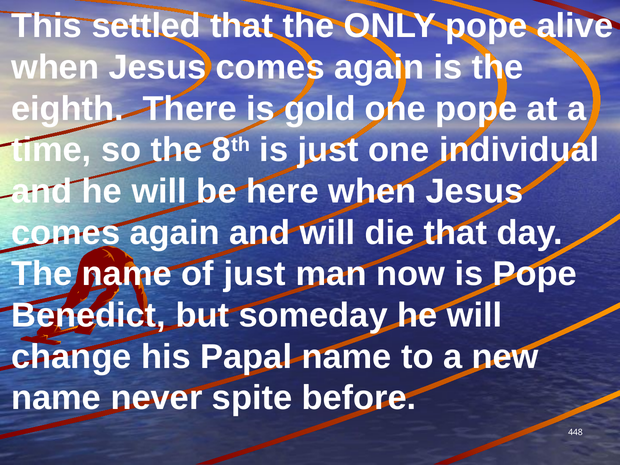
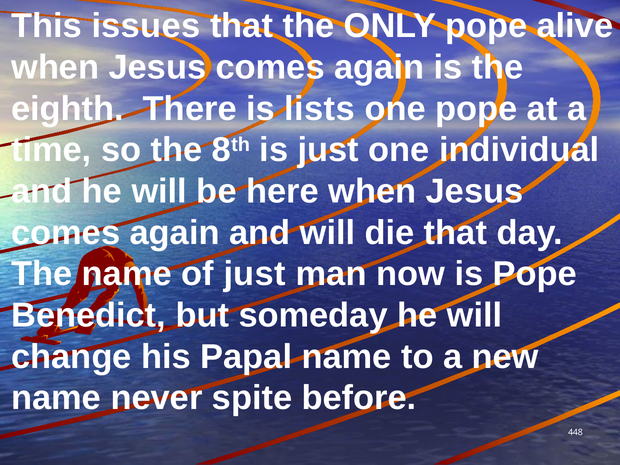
settled: settled -> issues (146, 26)
gold: gold -> lists (320, 109)
